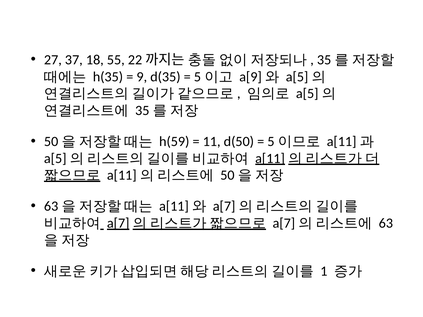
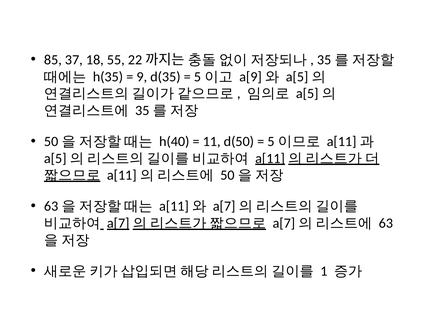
27: 27 -> 85 (53, 60)
h(59: h(59 -> h(40 (174, 142)
